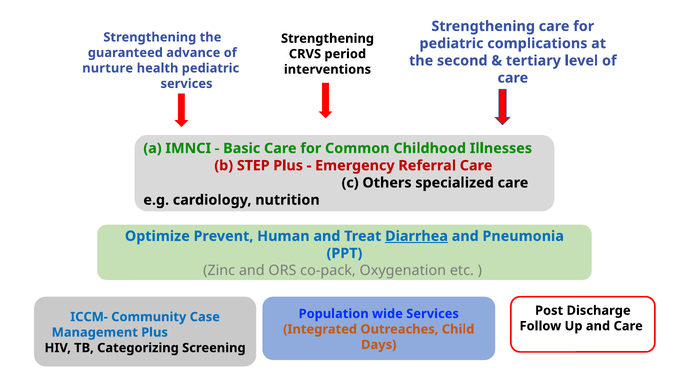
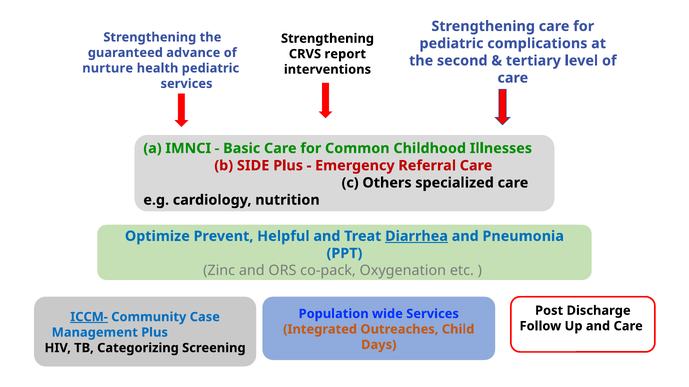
period: period -> report (345, 54)
STEP: STEP -> SIDE (253, 166)
Human: Human -> Helpful (283, 237)
ICCM- underline: none -> present (89, 317)
